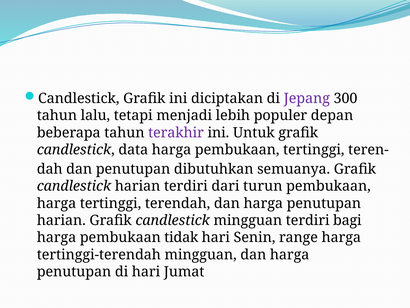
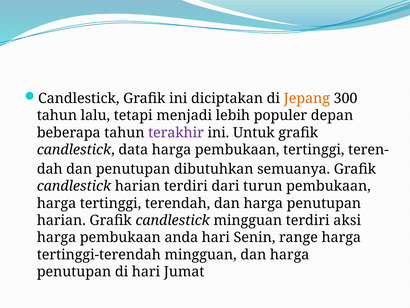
Jepang colour: purple -> orange (307, 98)
bagi: bagi -> aksi (347, 220)
tidak: tidak -> anda (181, 237)
